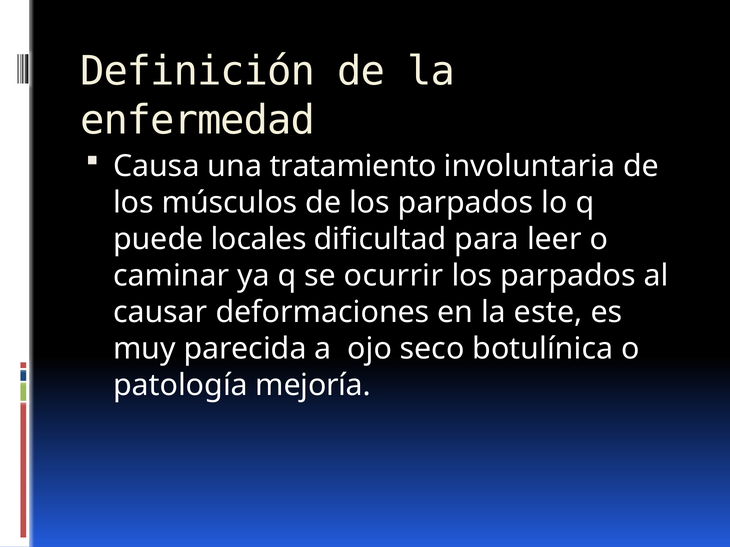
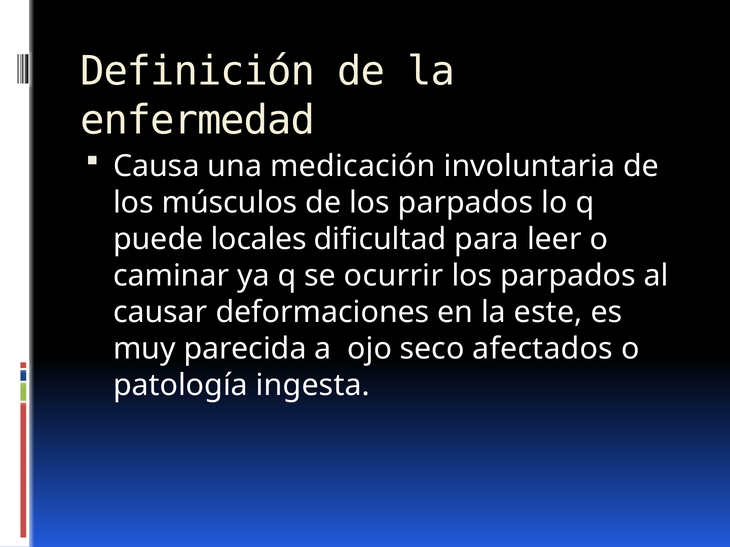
tratamiento: tratamiento -> medicación (353, 166)
botulínica: botulínica -> afectados (543, 349)
mejoría: mejoría -> ingesta (313, 385)
